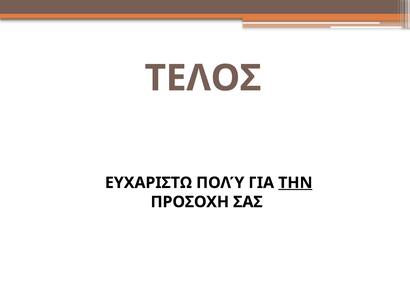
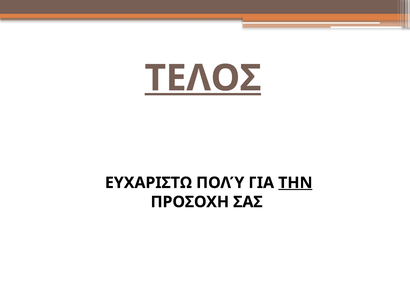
ΤΕΛΟΣ underline: none -> present (203, 78)
